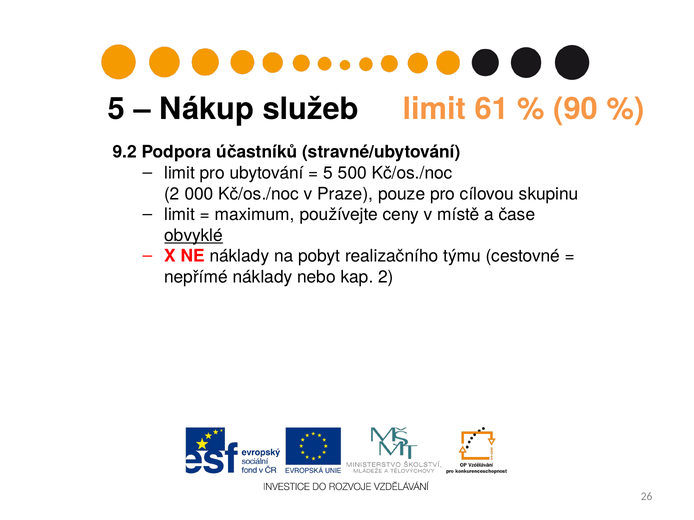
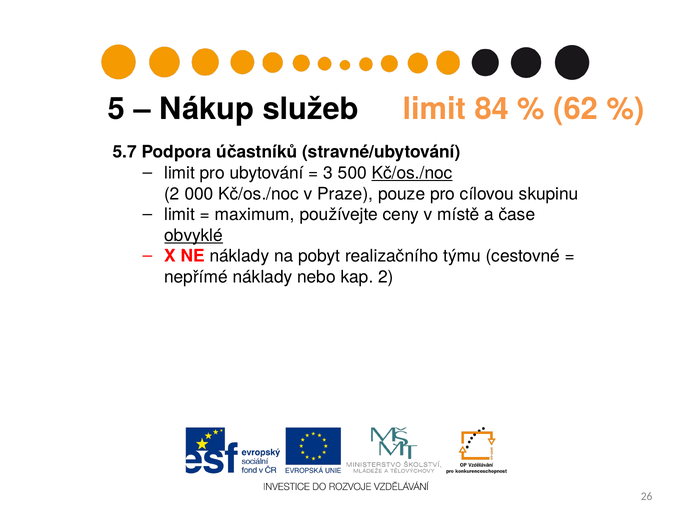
61: 61 -> 84 (492, 109)
90: 90 -> 62 (576, 109)
9.2: 9.2 -> 5.7 (125, 152)
5: 5 -> 3 (328, 173)
Kč/os./noc underline: none -> present (412, 173)
